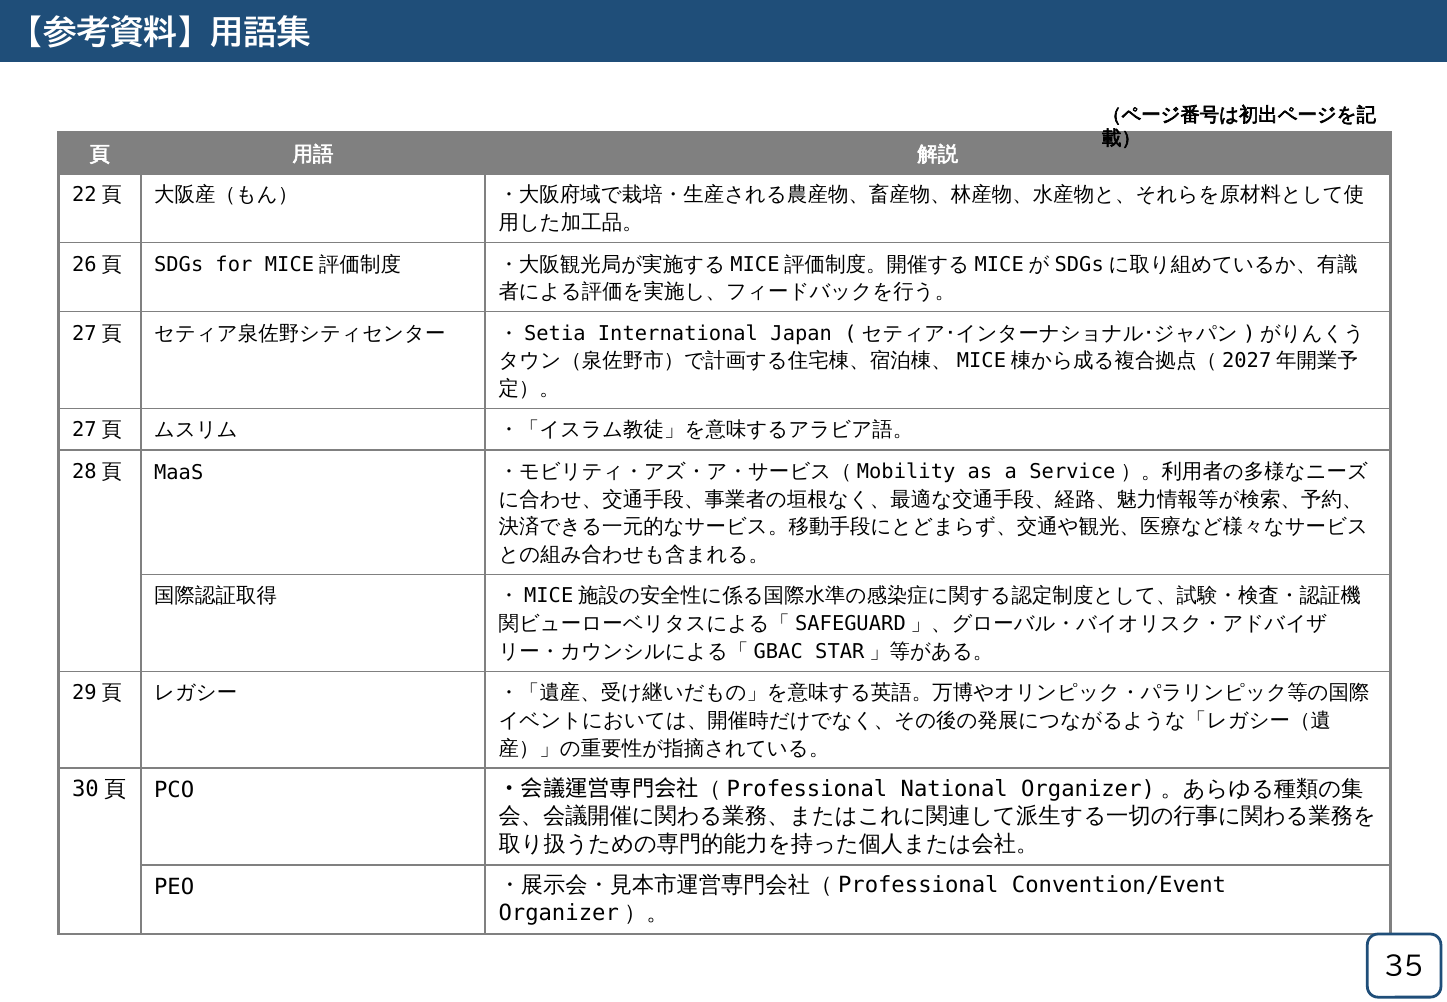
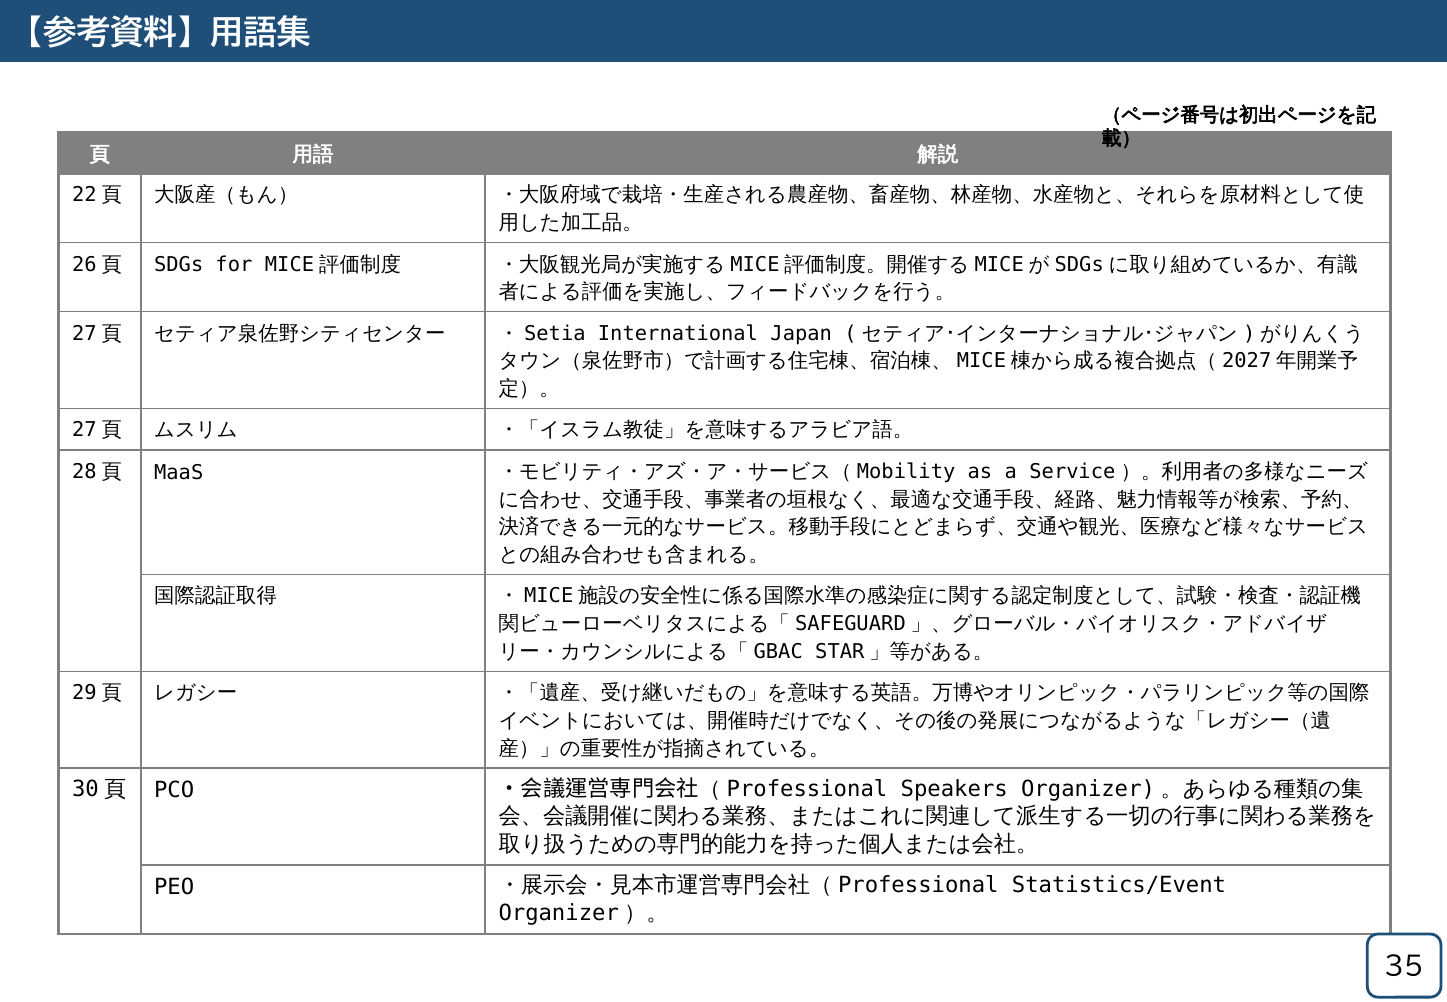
National: National -> Speakers (954, 788)
Convention/Event: Convention/Event -> Statistics/Event (1119, 885)
